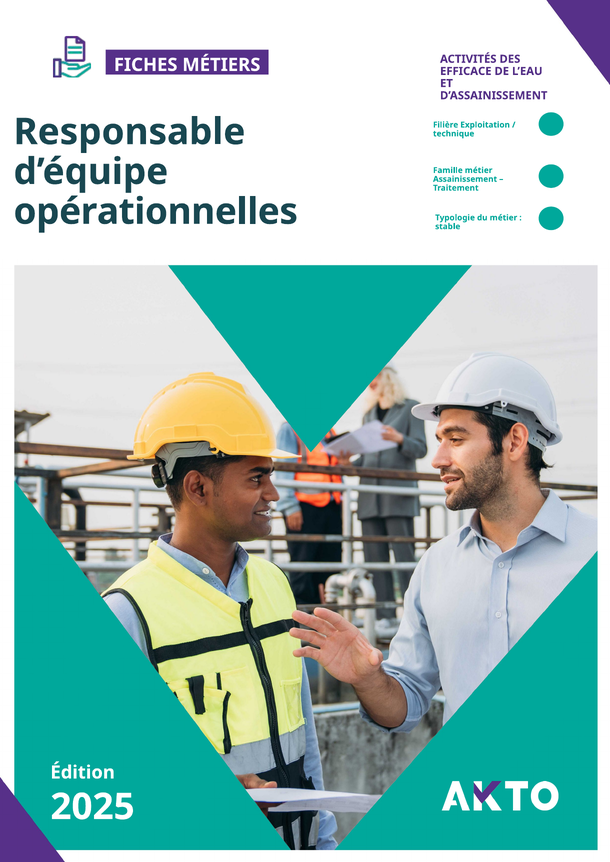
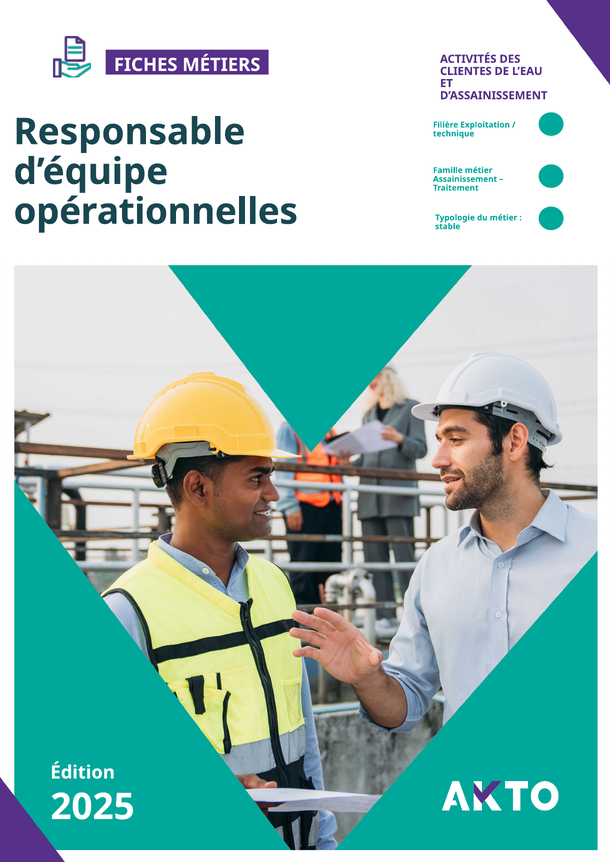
EFFICACE: EFFICACE -> CLIENTES (466, 71)
